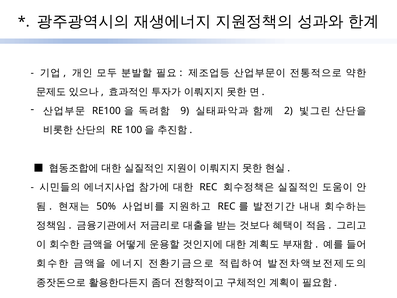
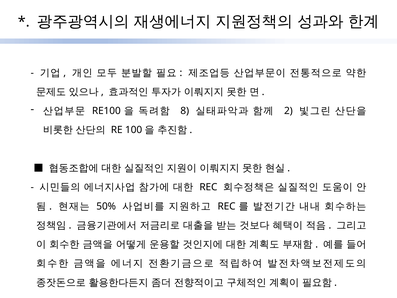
9: 9 -> 8 (185, 111)
